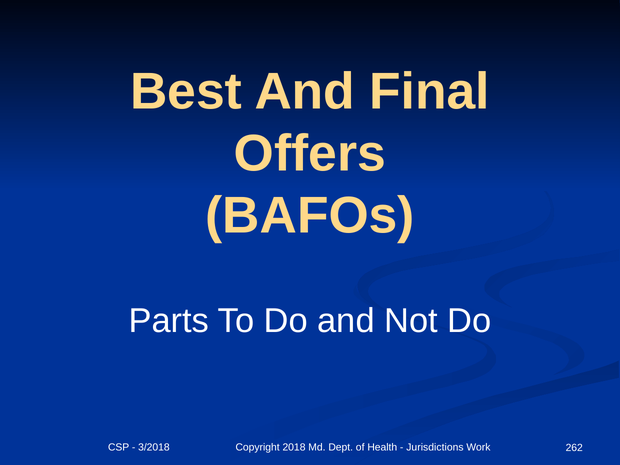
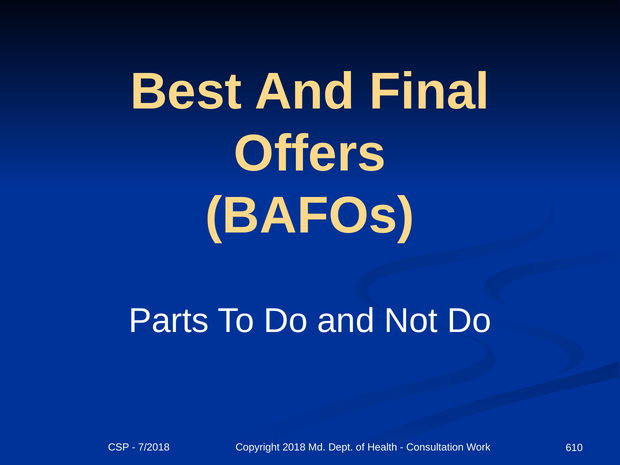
3/2018: 3/2018 -> 7/2018 (154, 448)
Jurisdictions: Jurisdictions -> Consultation (435, 448)
262: 262 -> 610 (574, 448)
